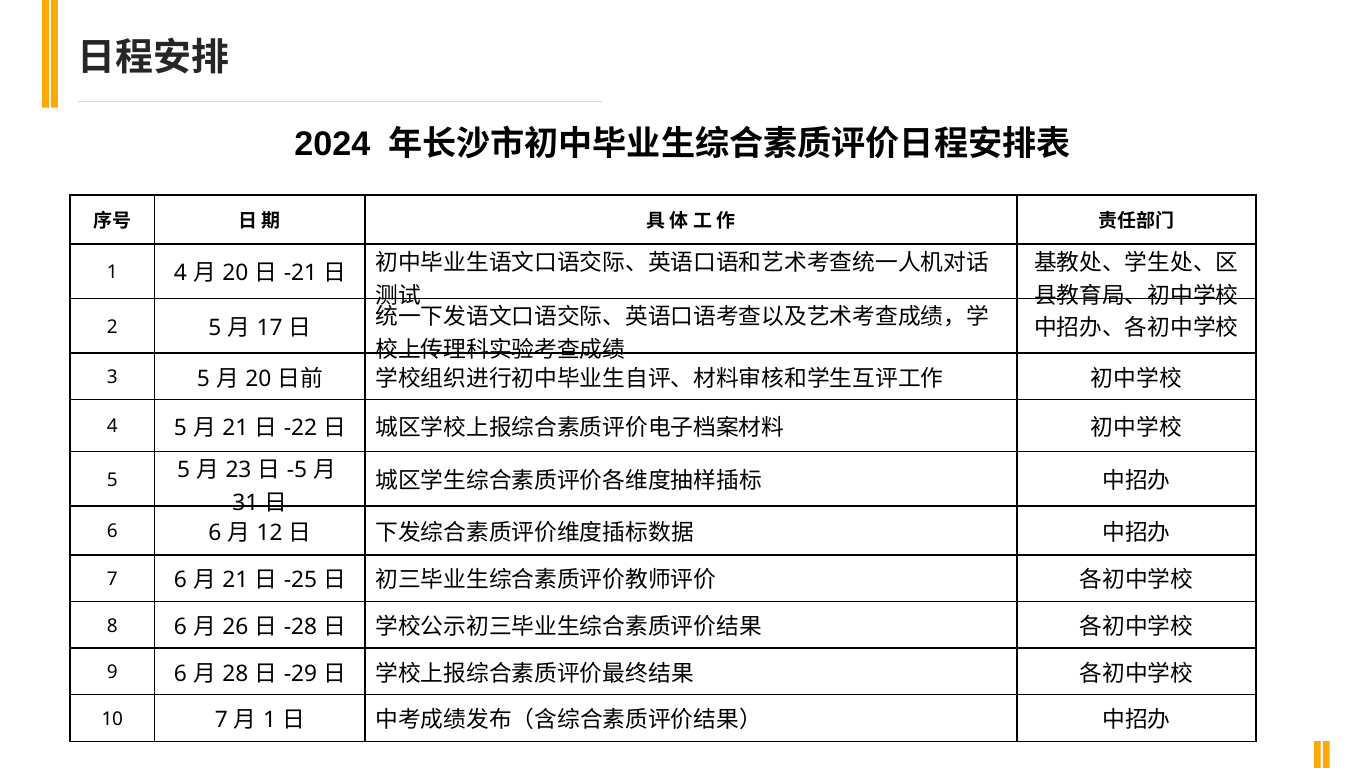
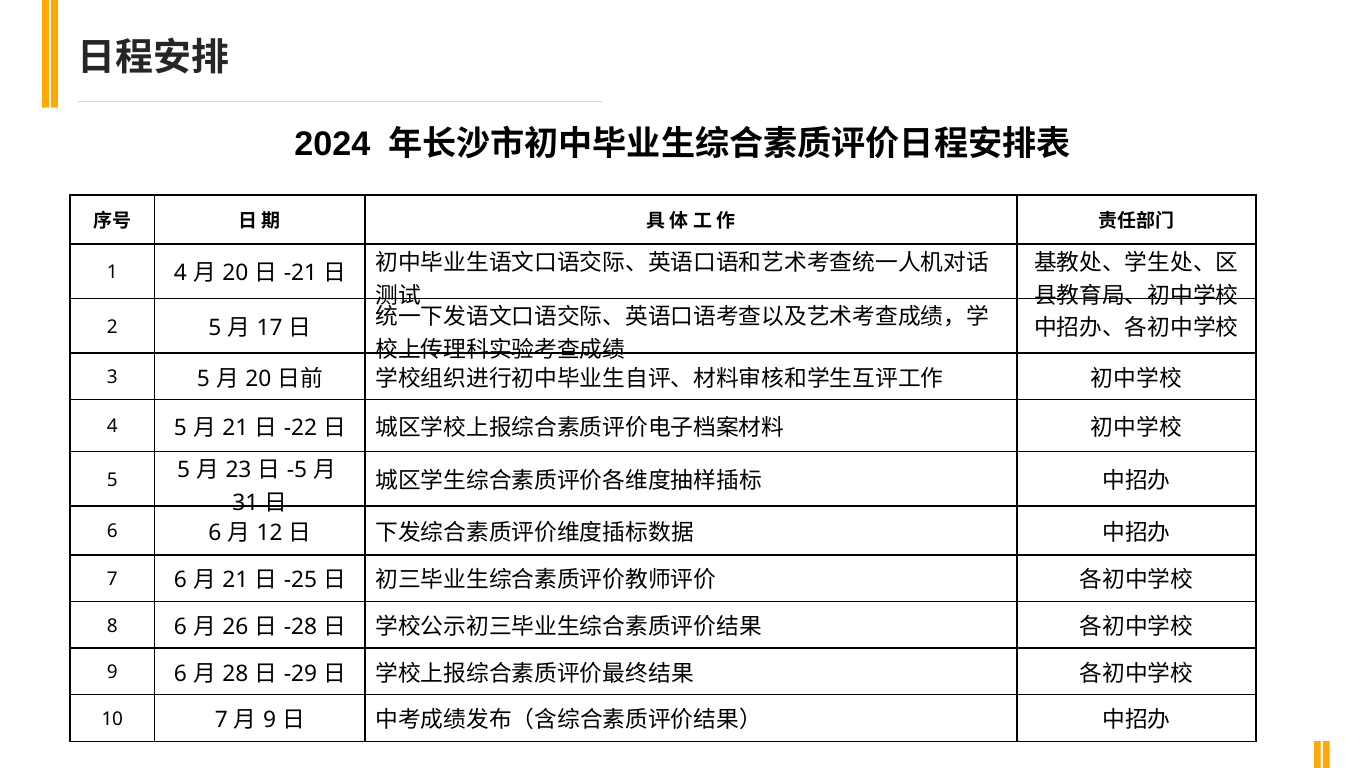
1: 1 -> 9 (270, 720)
